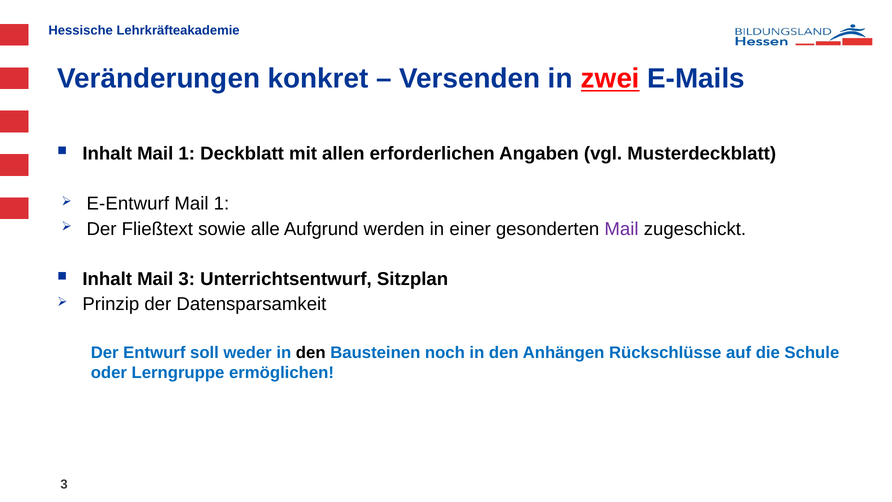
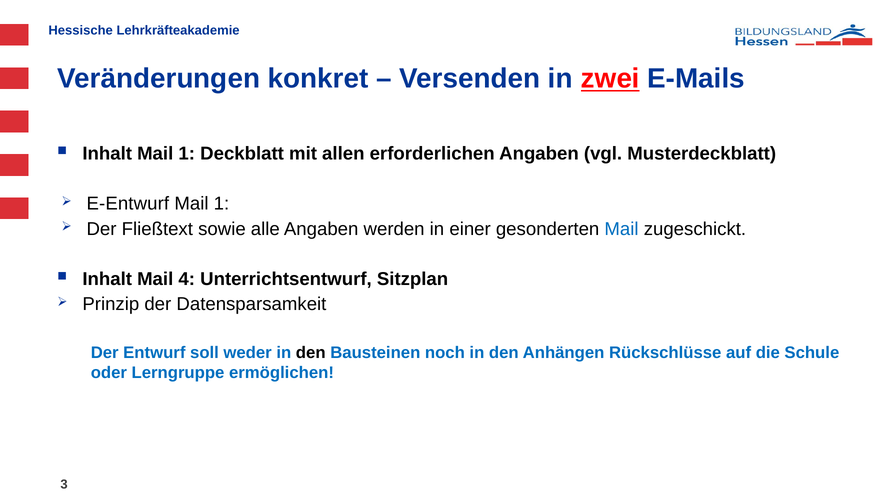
alle Aufgrund: Aufgrund -> Angaben (321, 229)
Mail colour: purple -> blue (622, 229)
Mail 3: 3 -> 4 (187, 279)
